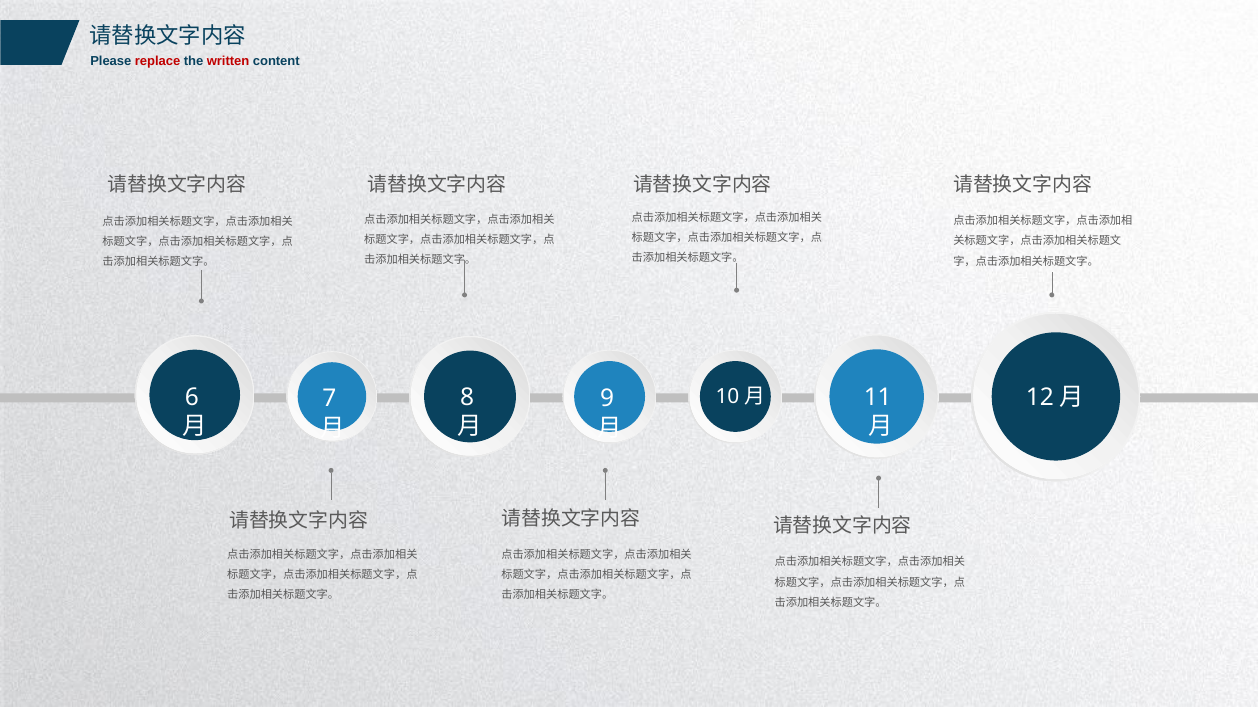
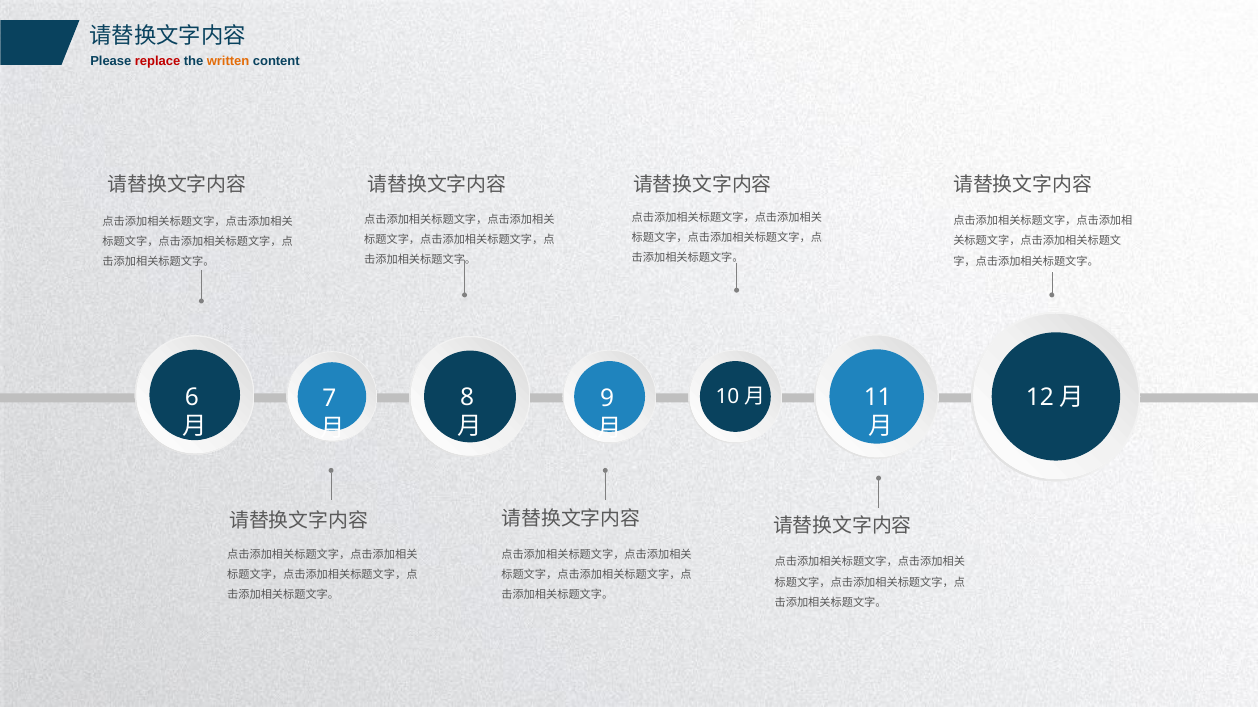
written colour: red -> orange (228, 61)
